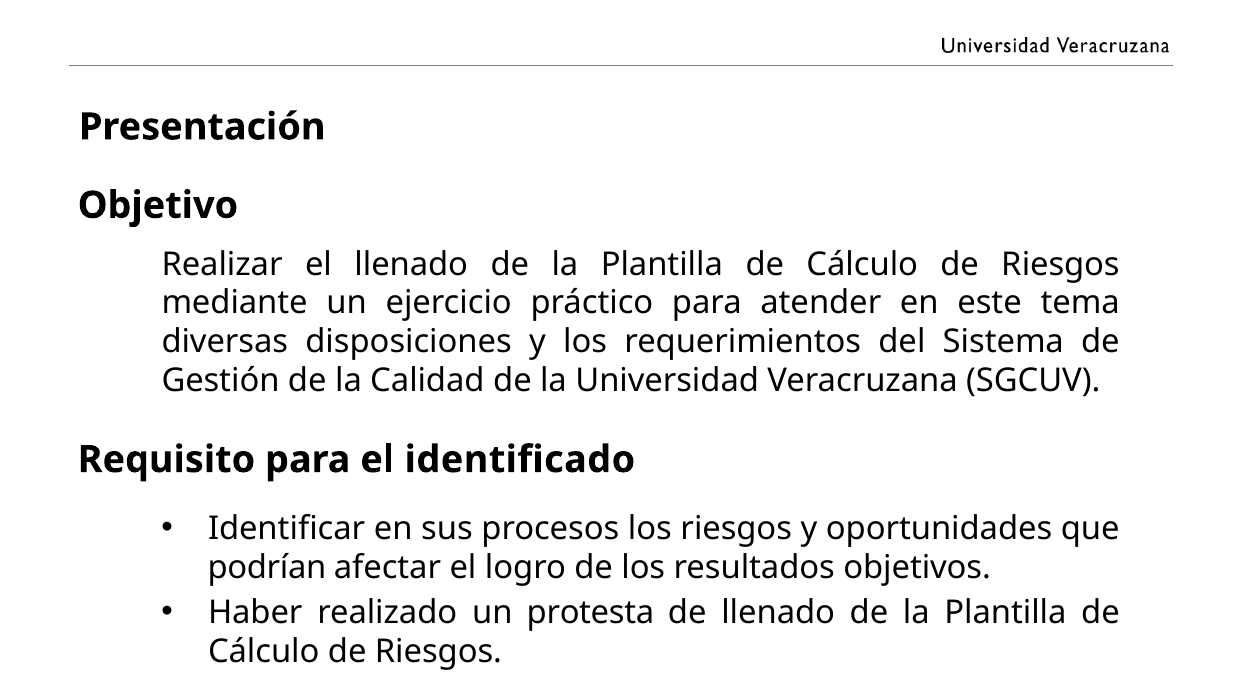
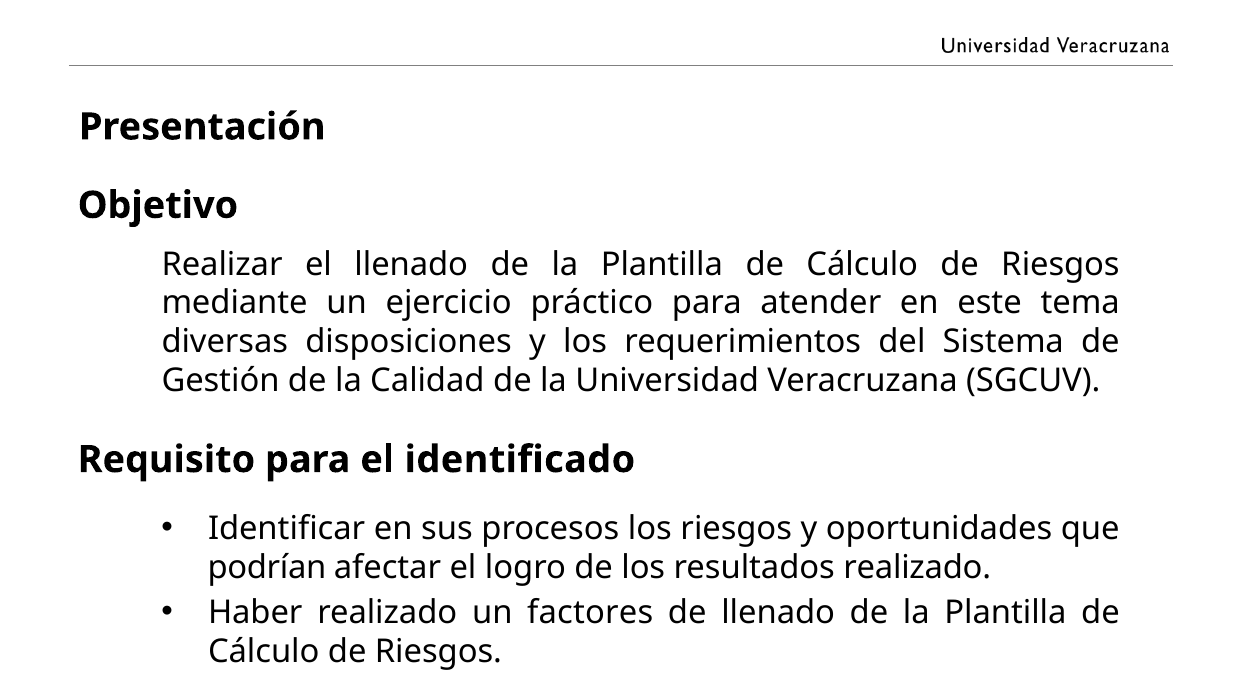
resultados objetivos: objetivos -> realizado (917, 567)
protesta: protesta -> factores (590, 612)
